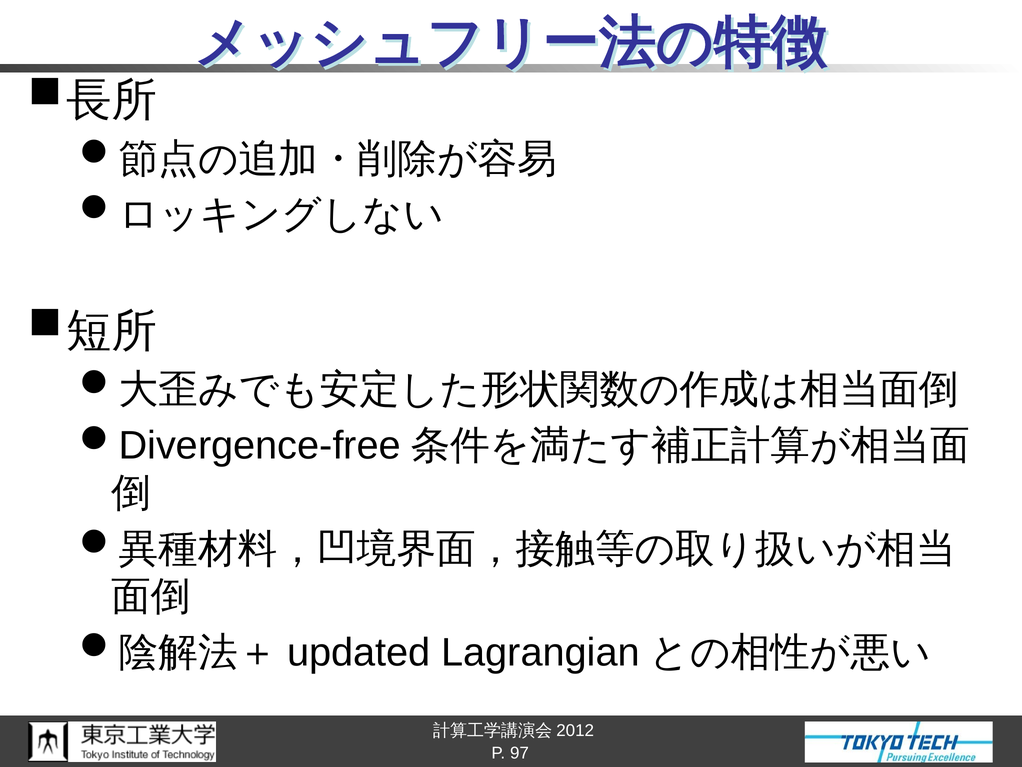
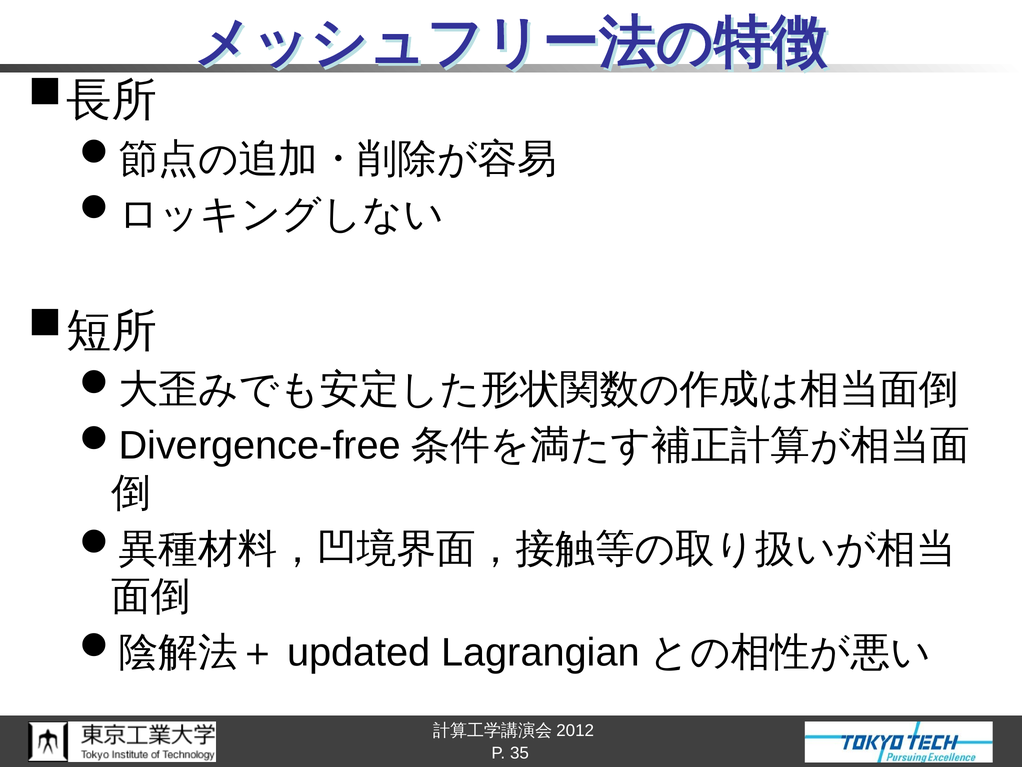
97: 97 -> 35 (519, 753)
